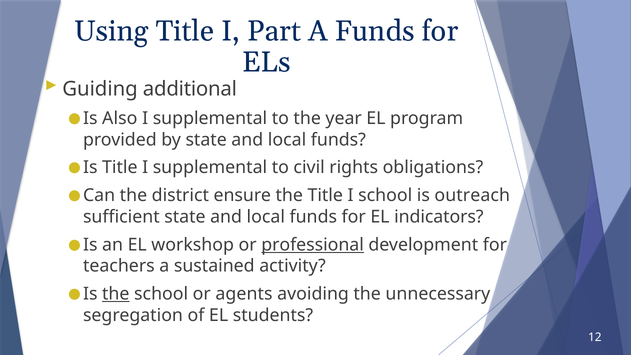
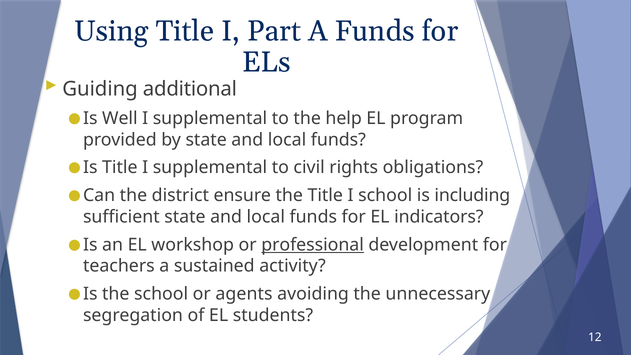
Also: Also -> Well (120, 118)
year: year -> help (344, 118)
outreach: outreach -> including (472, 195)
the underline: present -> none (116, 294)
